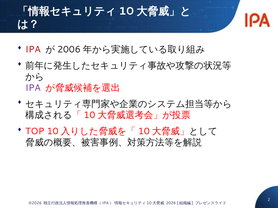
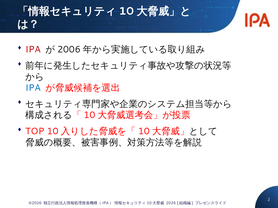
IPA colour: purple -> blue (33, 88)
